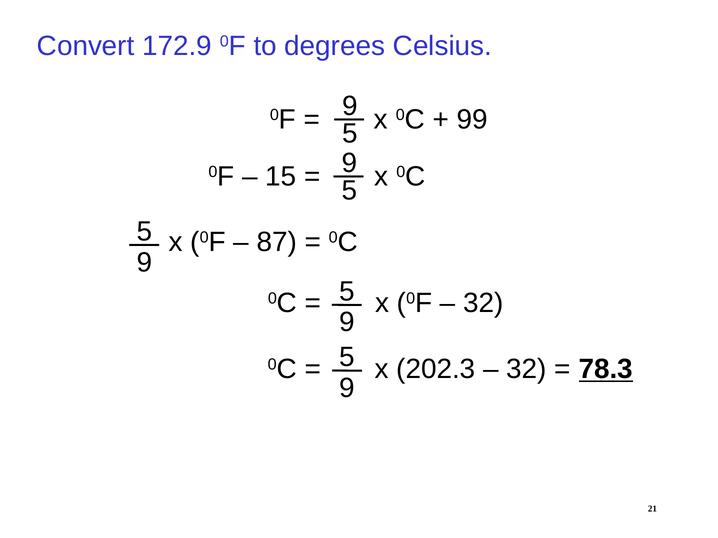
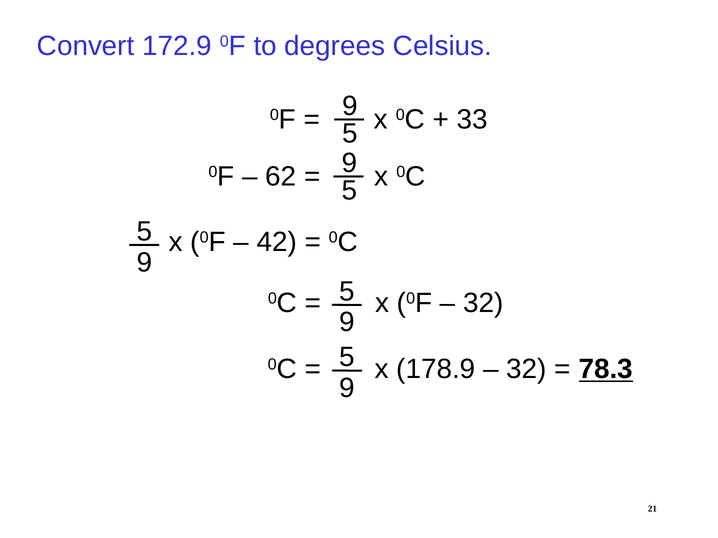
99: 99 -> 33 (472, 120)
15: 15 -> 62 (281, 177)
87: 87 -> 42 (277, 242)
202.3: 202.3 -> 178.9 (436, 369)
